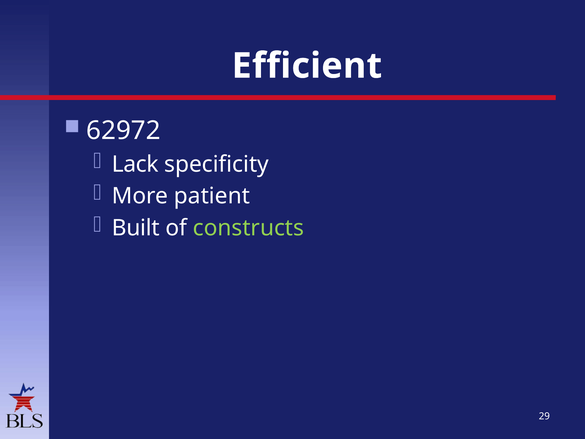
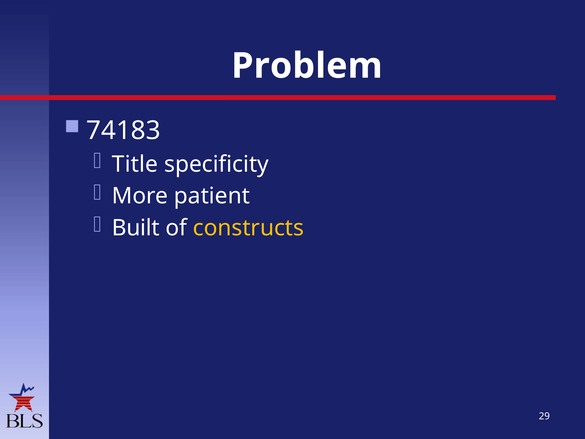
Efficient: Efficient -> Problem (307, 66)
62972: 62972 -> 74183 (123, 131)
Lack: Lack -> Title (135, 164)
constructs colour: light green -> yellow (248, 228)
